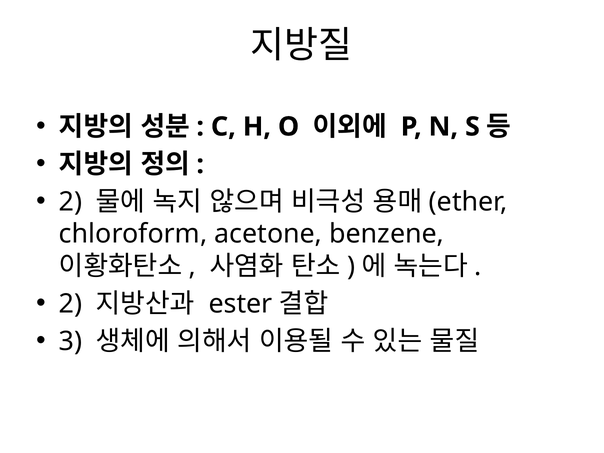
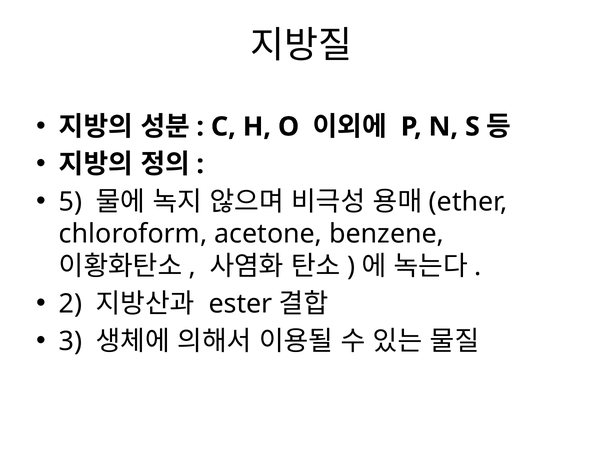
2: 2 -> 5 (71, 202)
